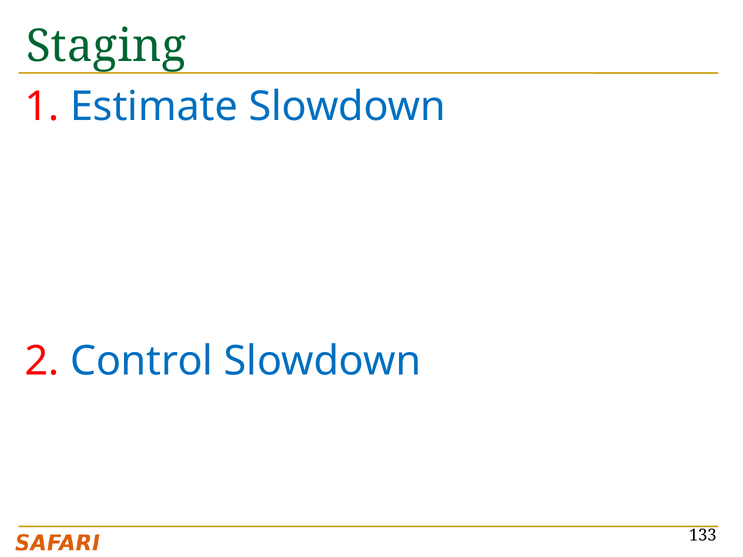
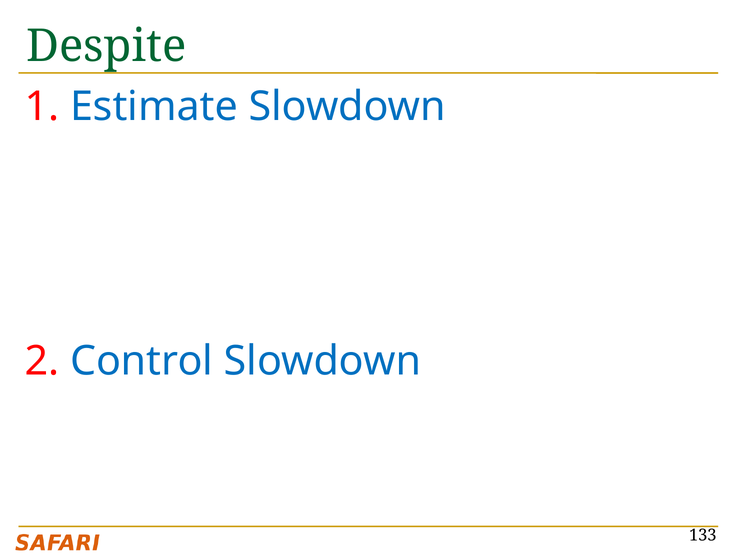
Staging: Staging -> Despite (106, 47)
